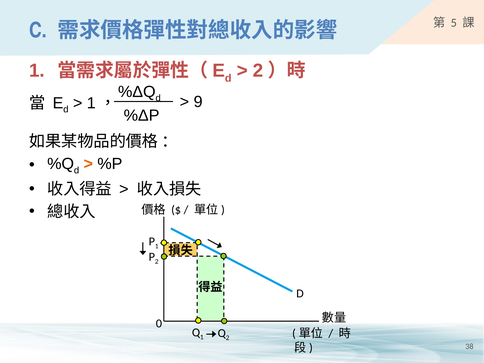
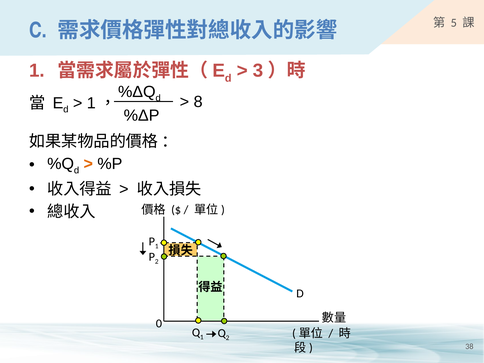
2: 2 -> 3 (258, 71)
9: 9 -> 8 (198, 102)
